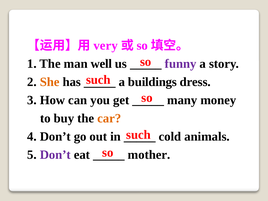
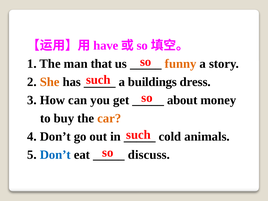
very: very -> have (106, 45)
well: well -> that (101, 64)
funny colour: purple -> orange (181, 64)
many: many -> about (182, 100)
Don’t colour: purple -> blue (55, 155)
mother: mother -> discuss (149, 155)
